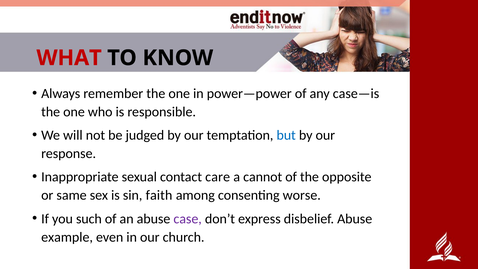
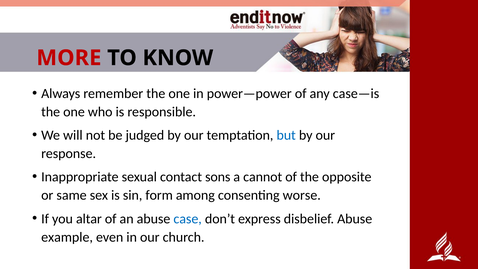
WHAT: WHAT -> MORE (69, 58)
care: care -> sons (218, 177)
faith: faith -> form (159, 195)
such: such -> altar (89, 219)
case colour: purple -> blue (188, 219)
